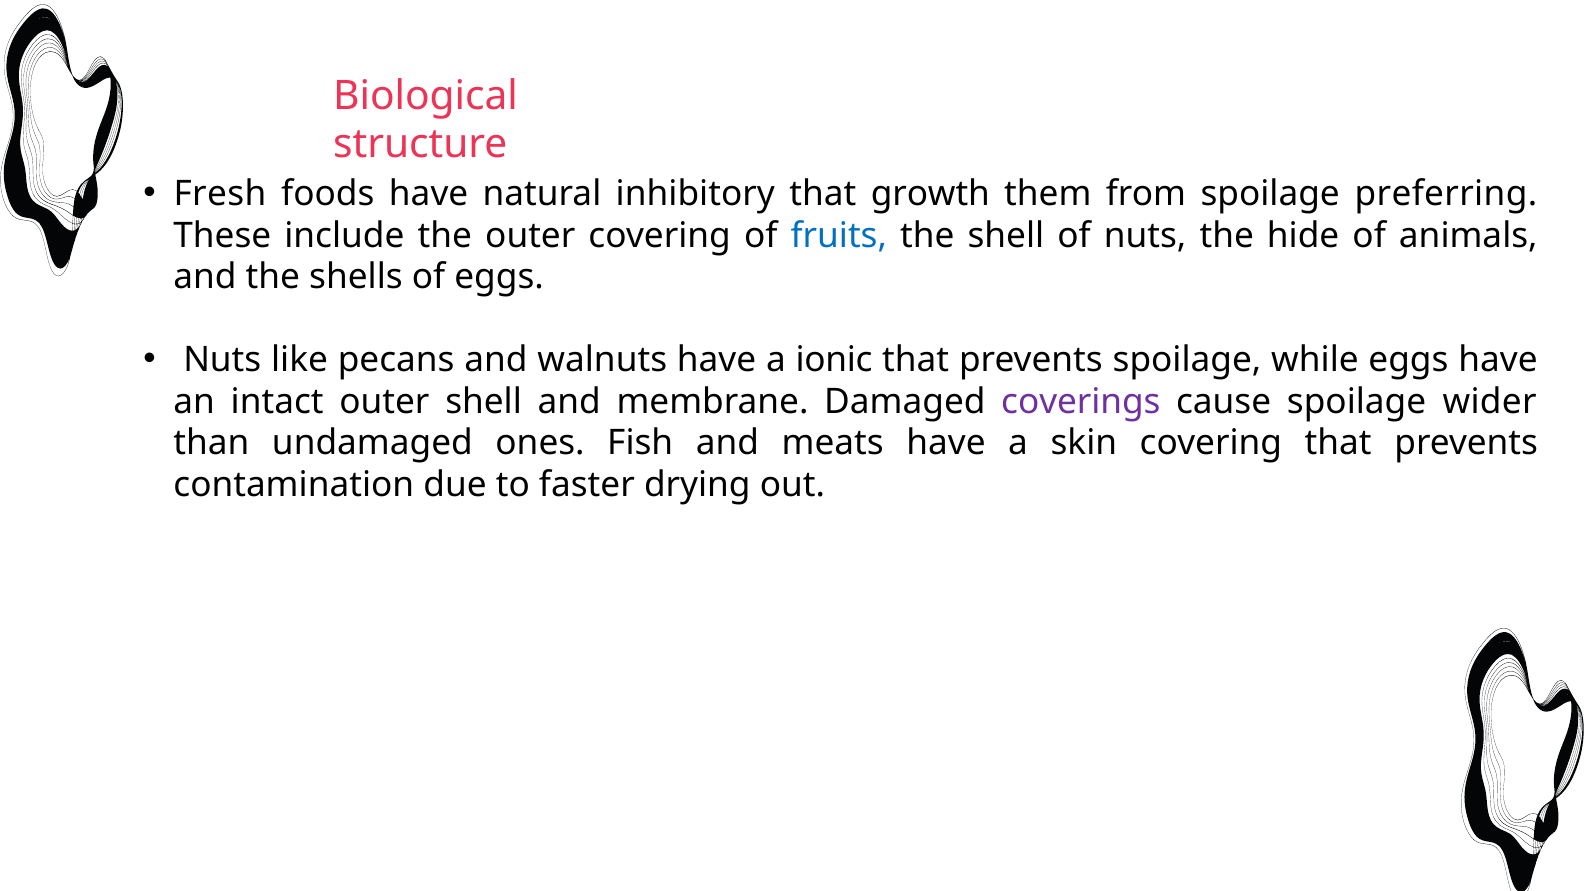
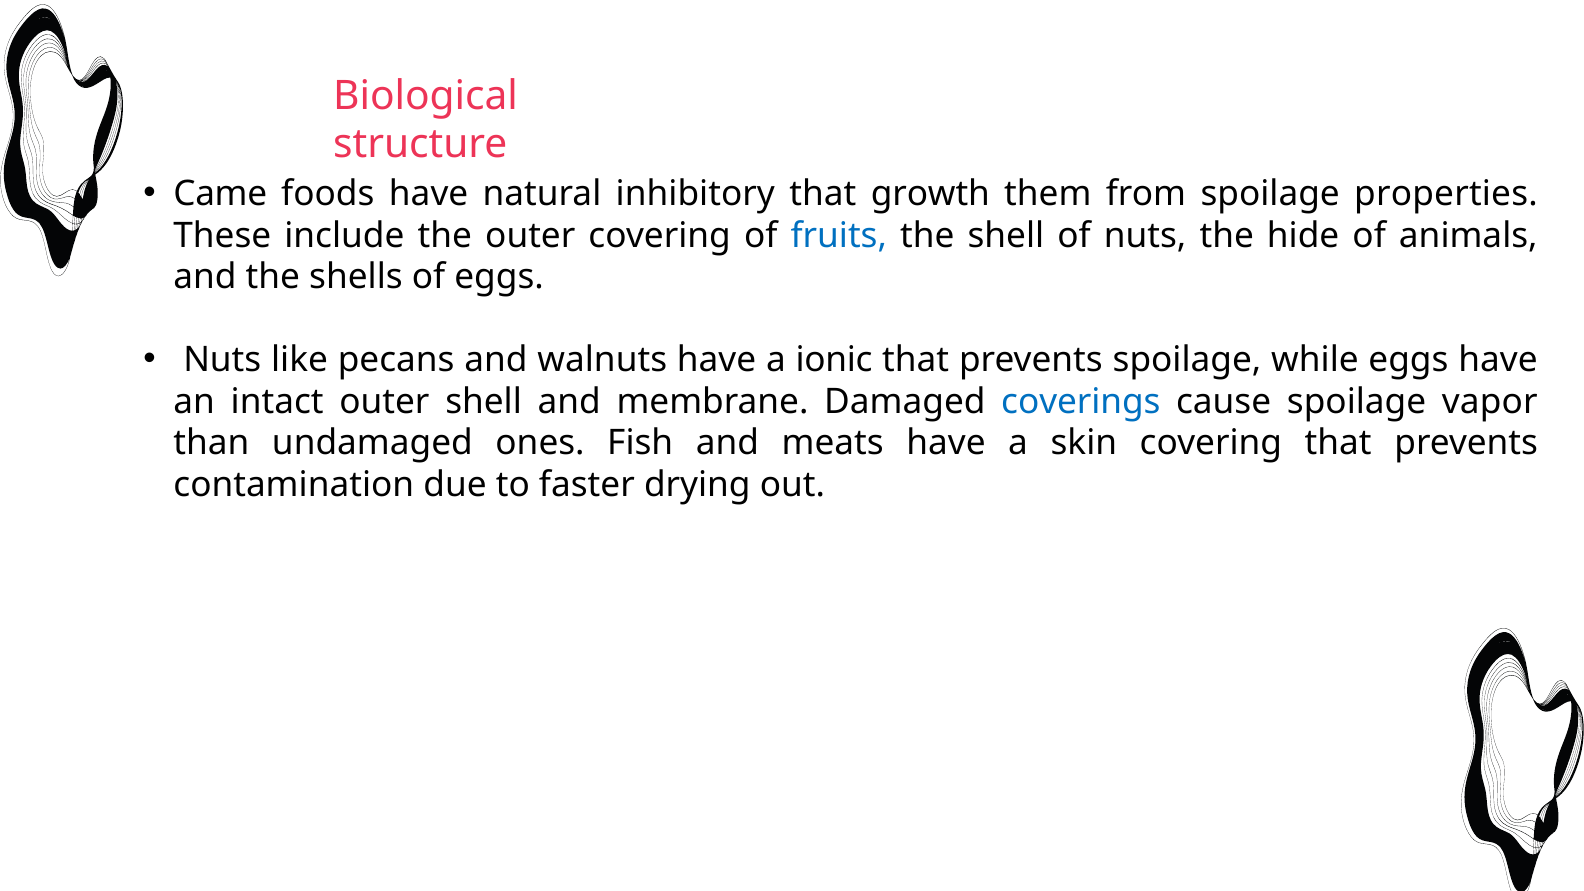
Fresh: Fresh -> Came (220, 194)
preferring: preferring -> properties (1446, 194)
coverings colour: purple -> blue (1081, 402)
wider: wider -> vapor (1490, 402)
